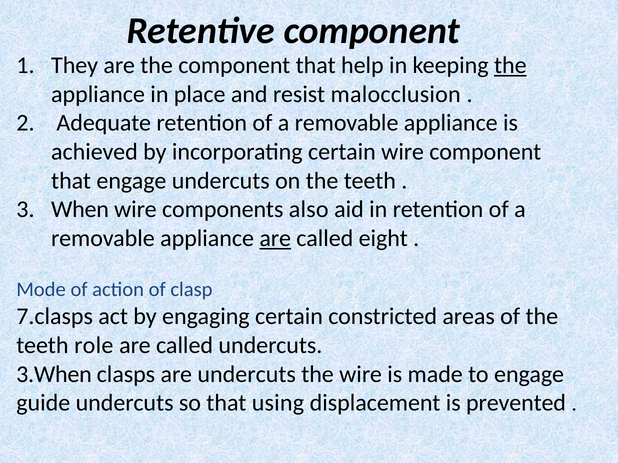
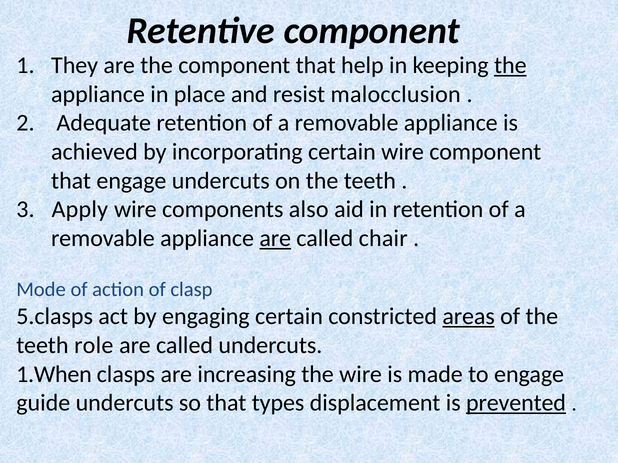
When: When -> Apply (80, 210)
eight: eight -> chair (383, 239)
7.clasps: 7.clasps -> 5.clasps (55, 317)
areas underline: none -> present (469, 317)
3.When: 3.When -> 1.When (54, 375)
are undercuts: undercuts -> increasing (247, 375)
using: using -> types (278, 403)
prevented underline: none -> present (516, 403)
